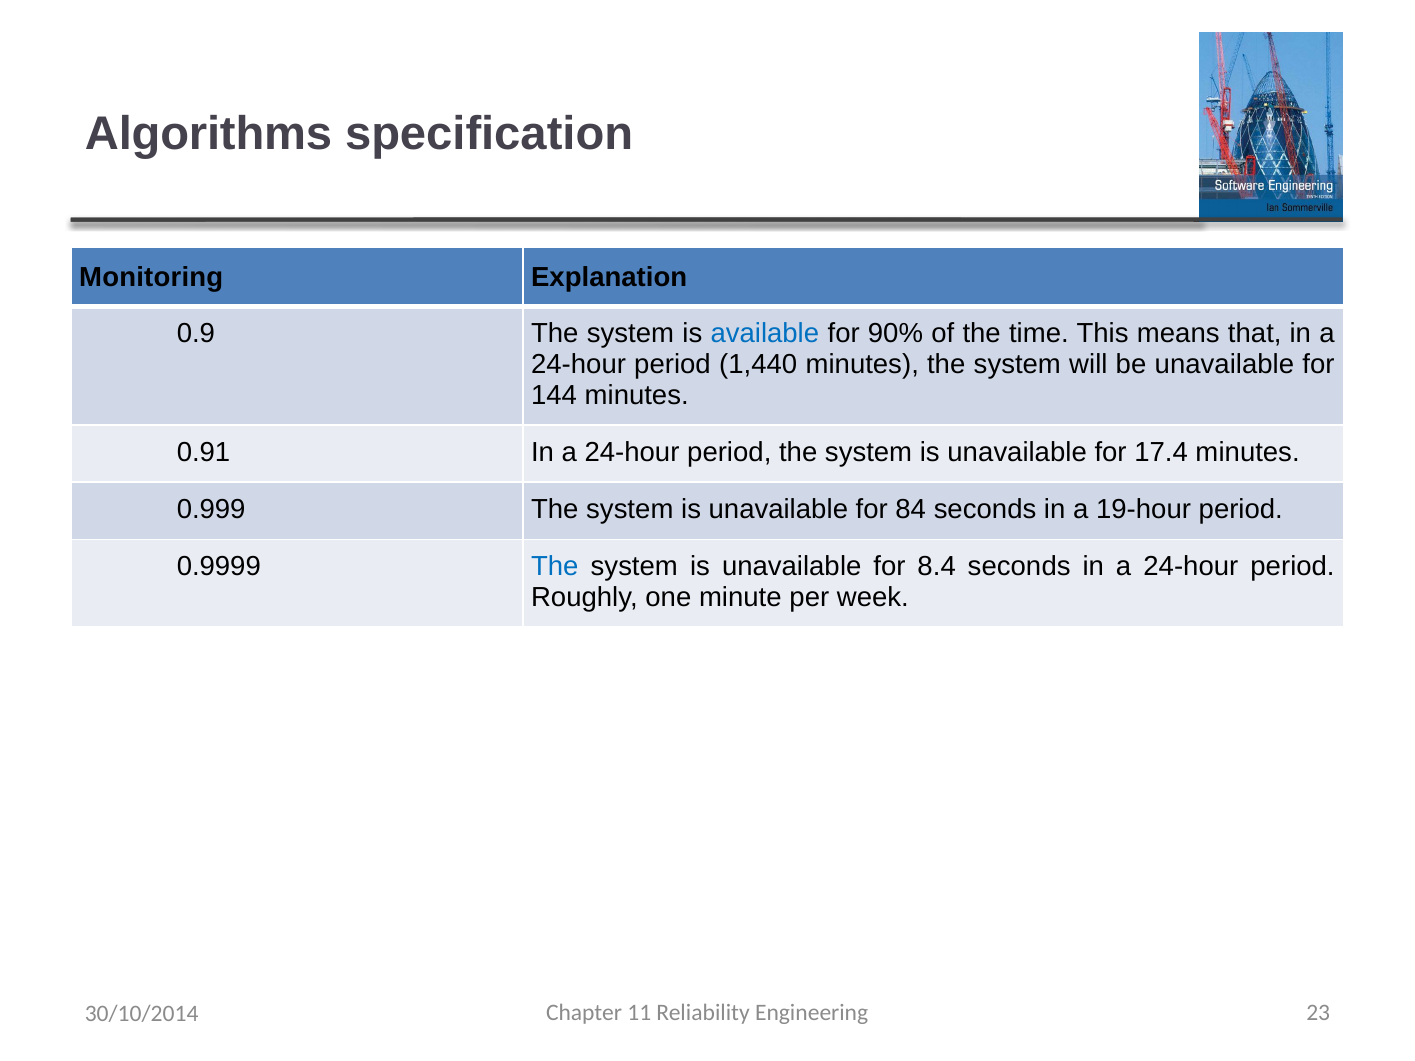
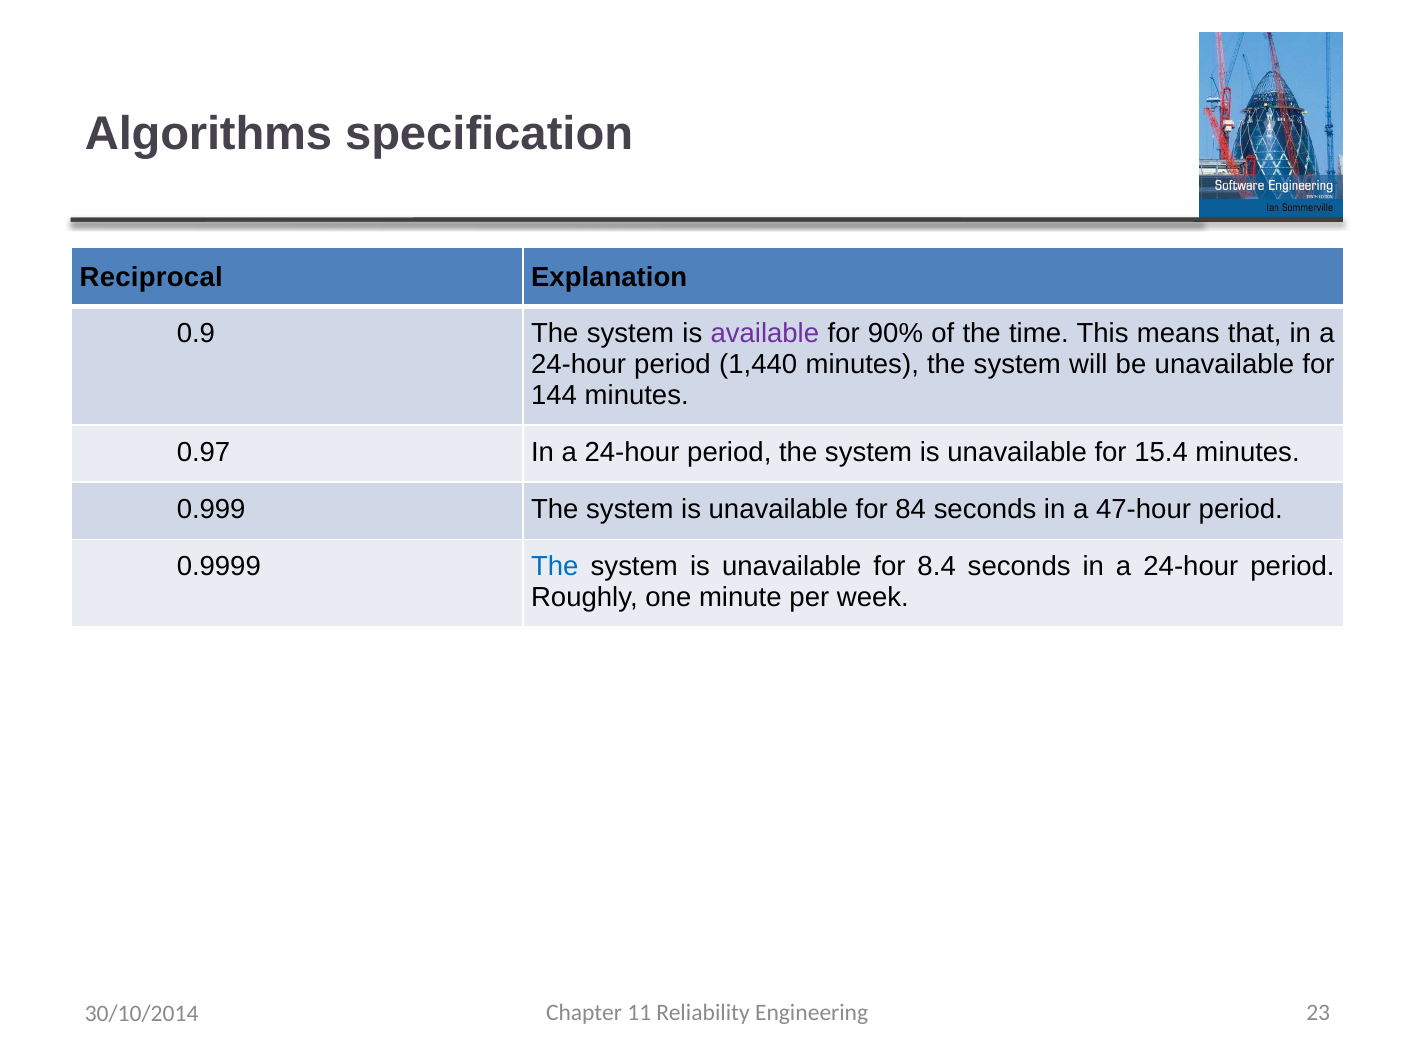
Monitoring: Monitoring -> Reciprocal (151, 278)
available colour: blue -> purple (765, 334)
0.91: 0.91 -> 0.97 (204, 452)
17.4: 17.4 -> 15.4 (1161, 452)
19-hour: 19-hour -> 47-hour (1144, 509)
